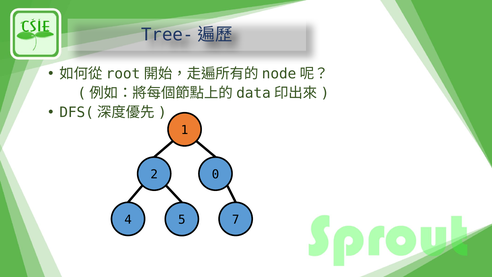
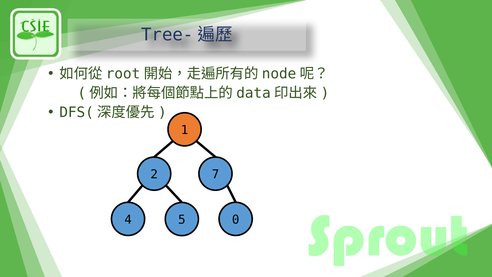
0: 0 -> 7 (215, 174)
7: 7 -> 0 (236, 220)
